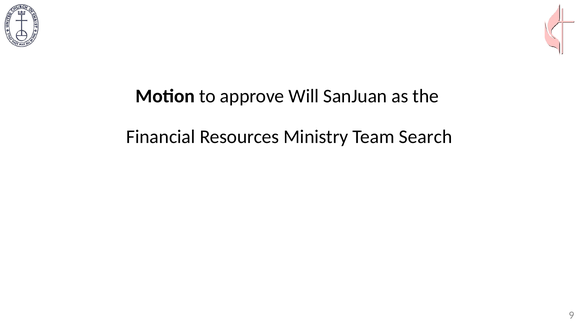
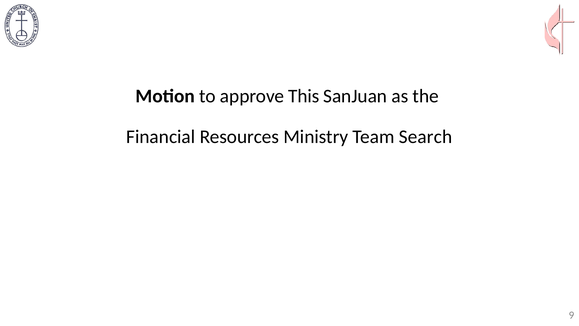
Will: Will -> This (304, 96)
